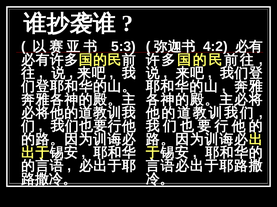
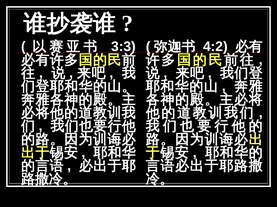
5:3: 5:3 -> 3:3 (123, 47)
